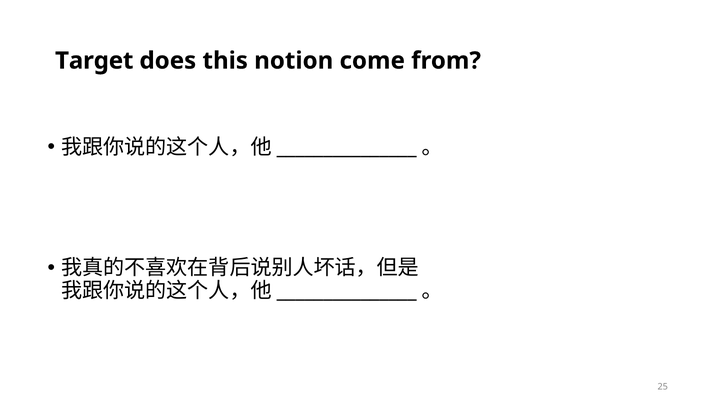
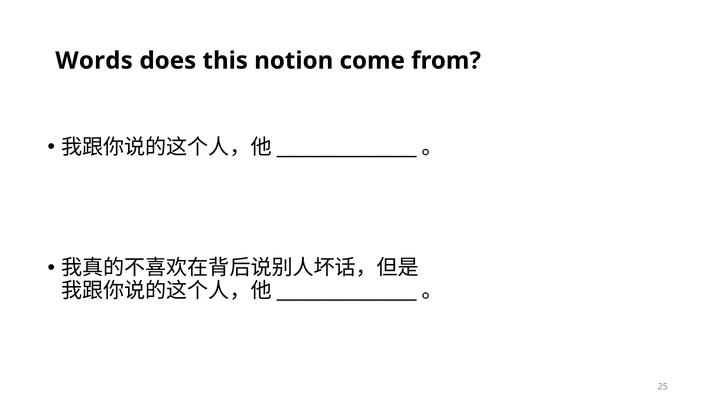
Target: Target -> Words (94, 61)
